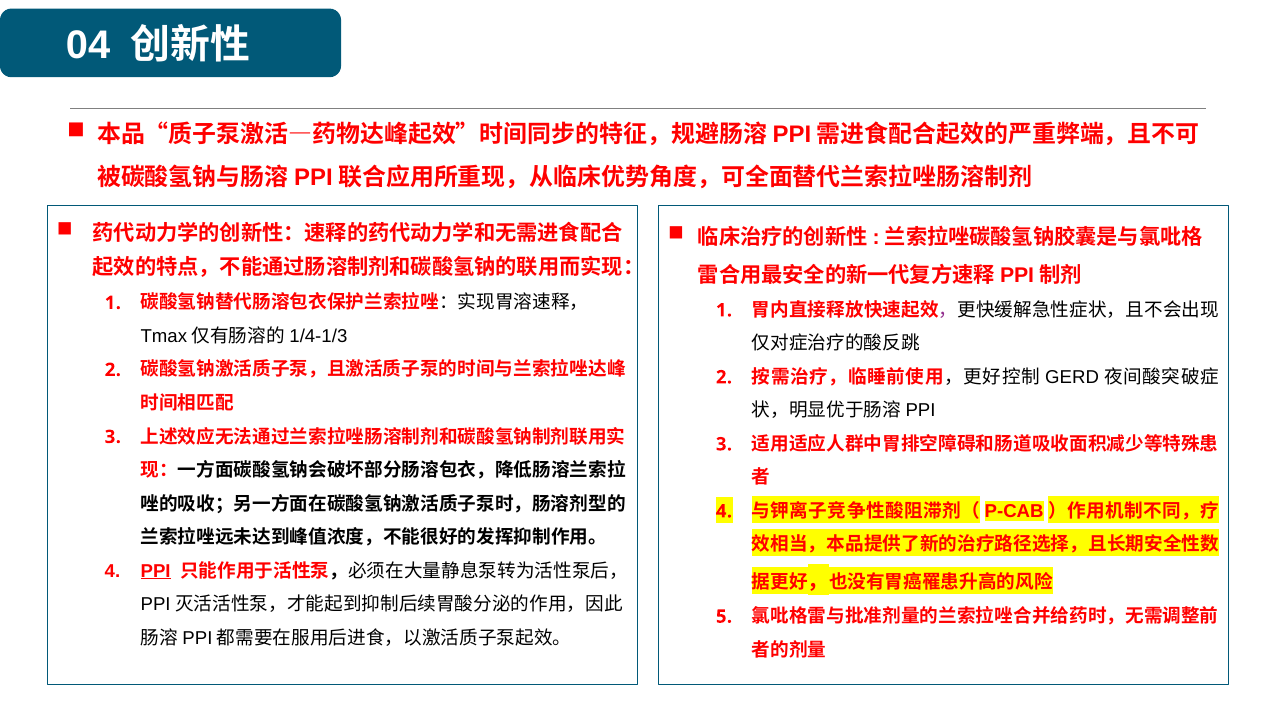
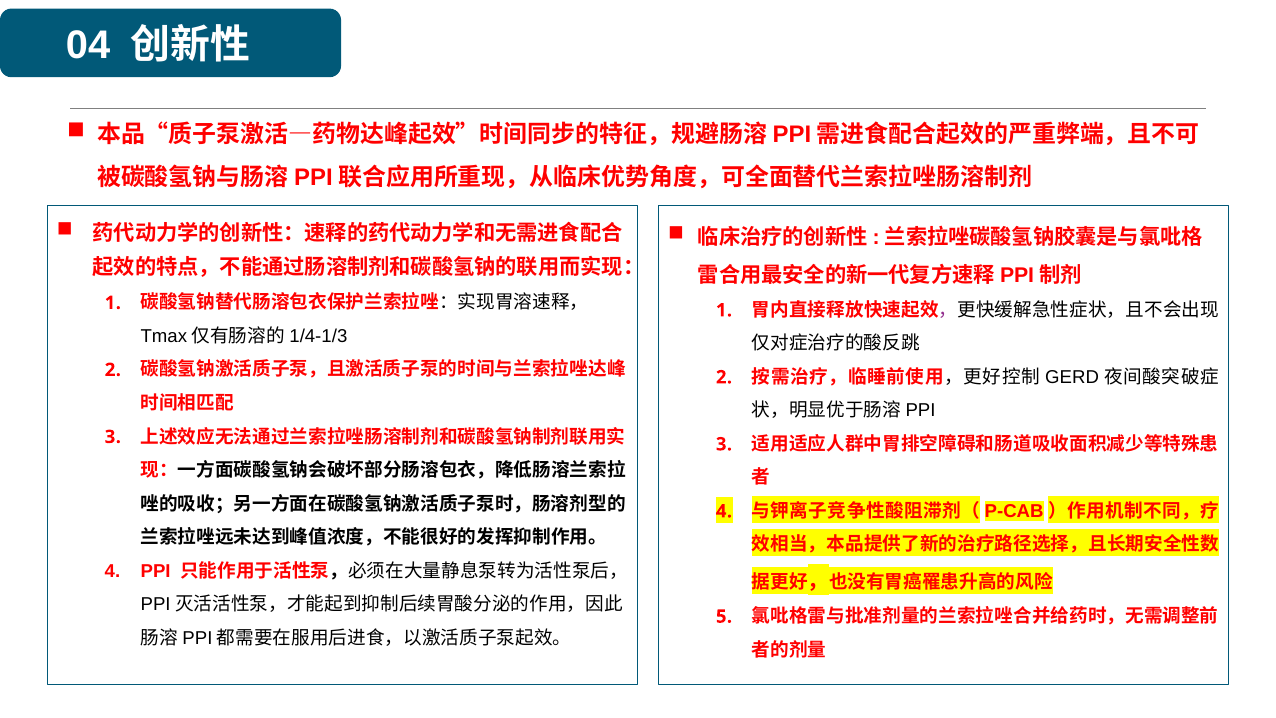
PPI underline: present -> none (156, 571)
